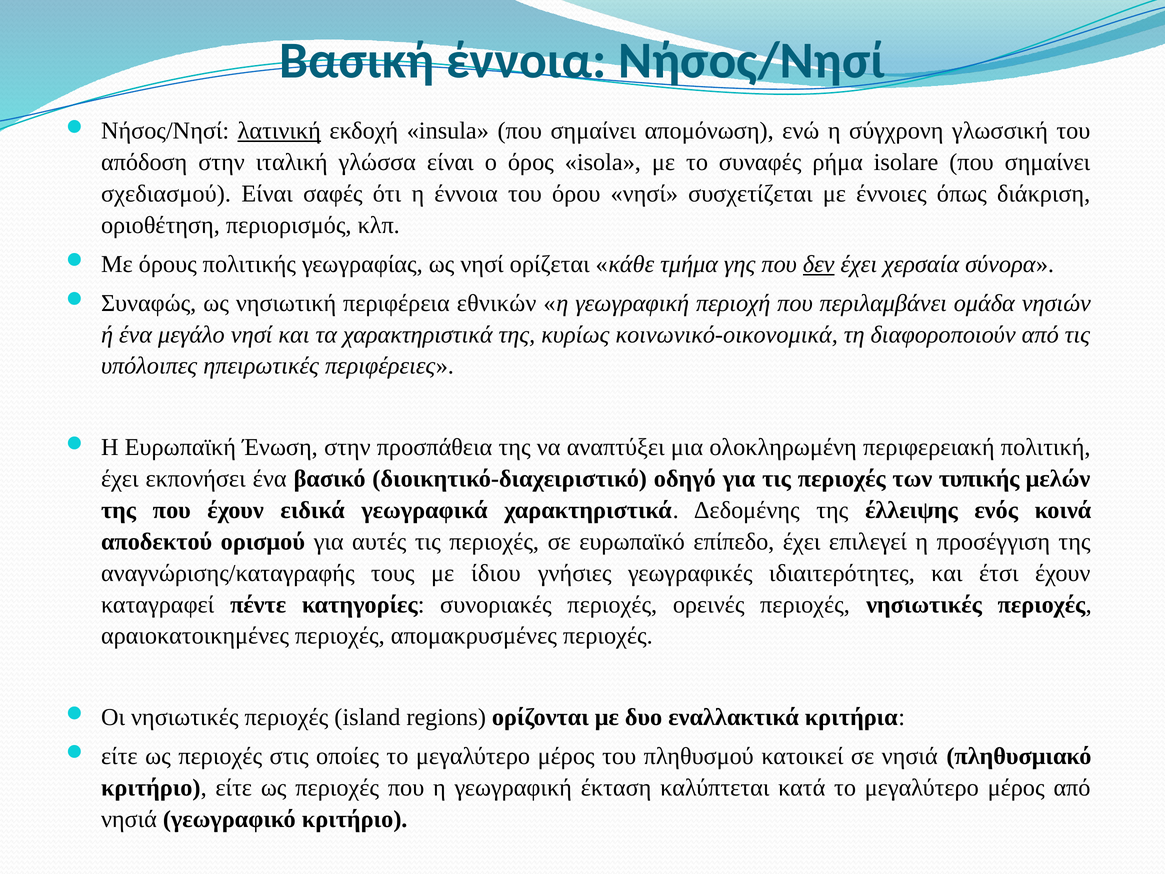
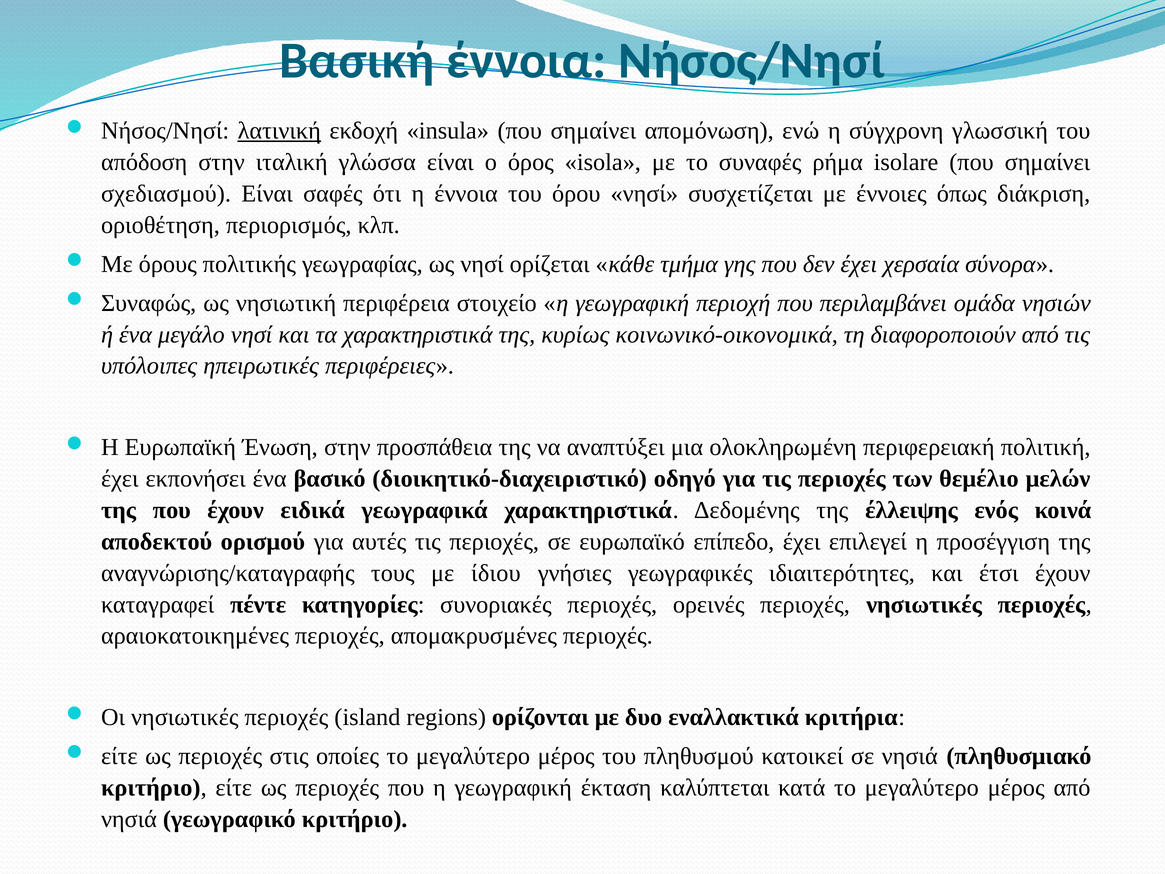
δεν underline: present -> none (819, 264)
εθνικών: εθνικών -> στοιχείο (497, 303)
τυπικής: τυπικής -> θεμέλιο (979, 479)
